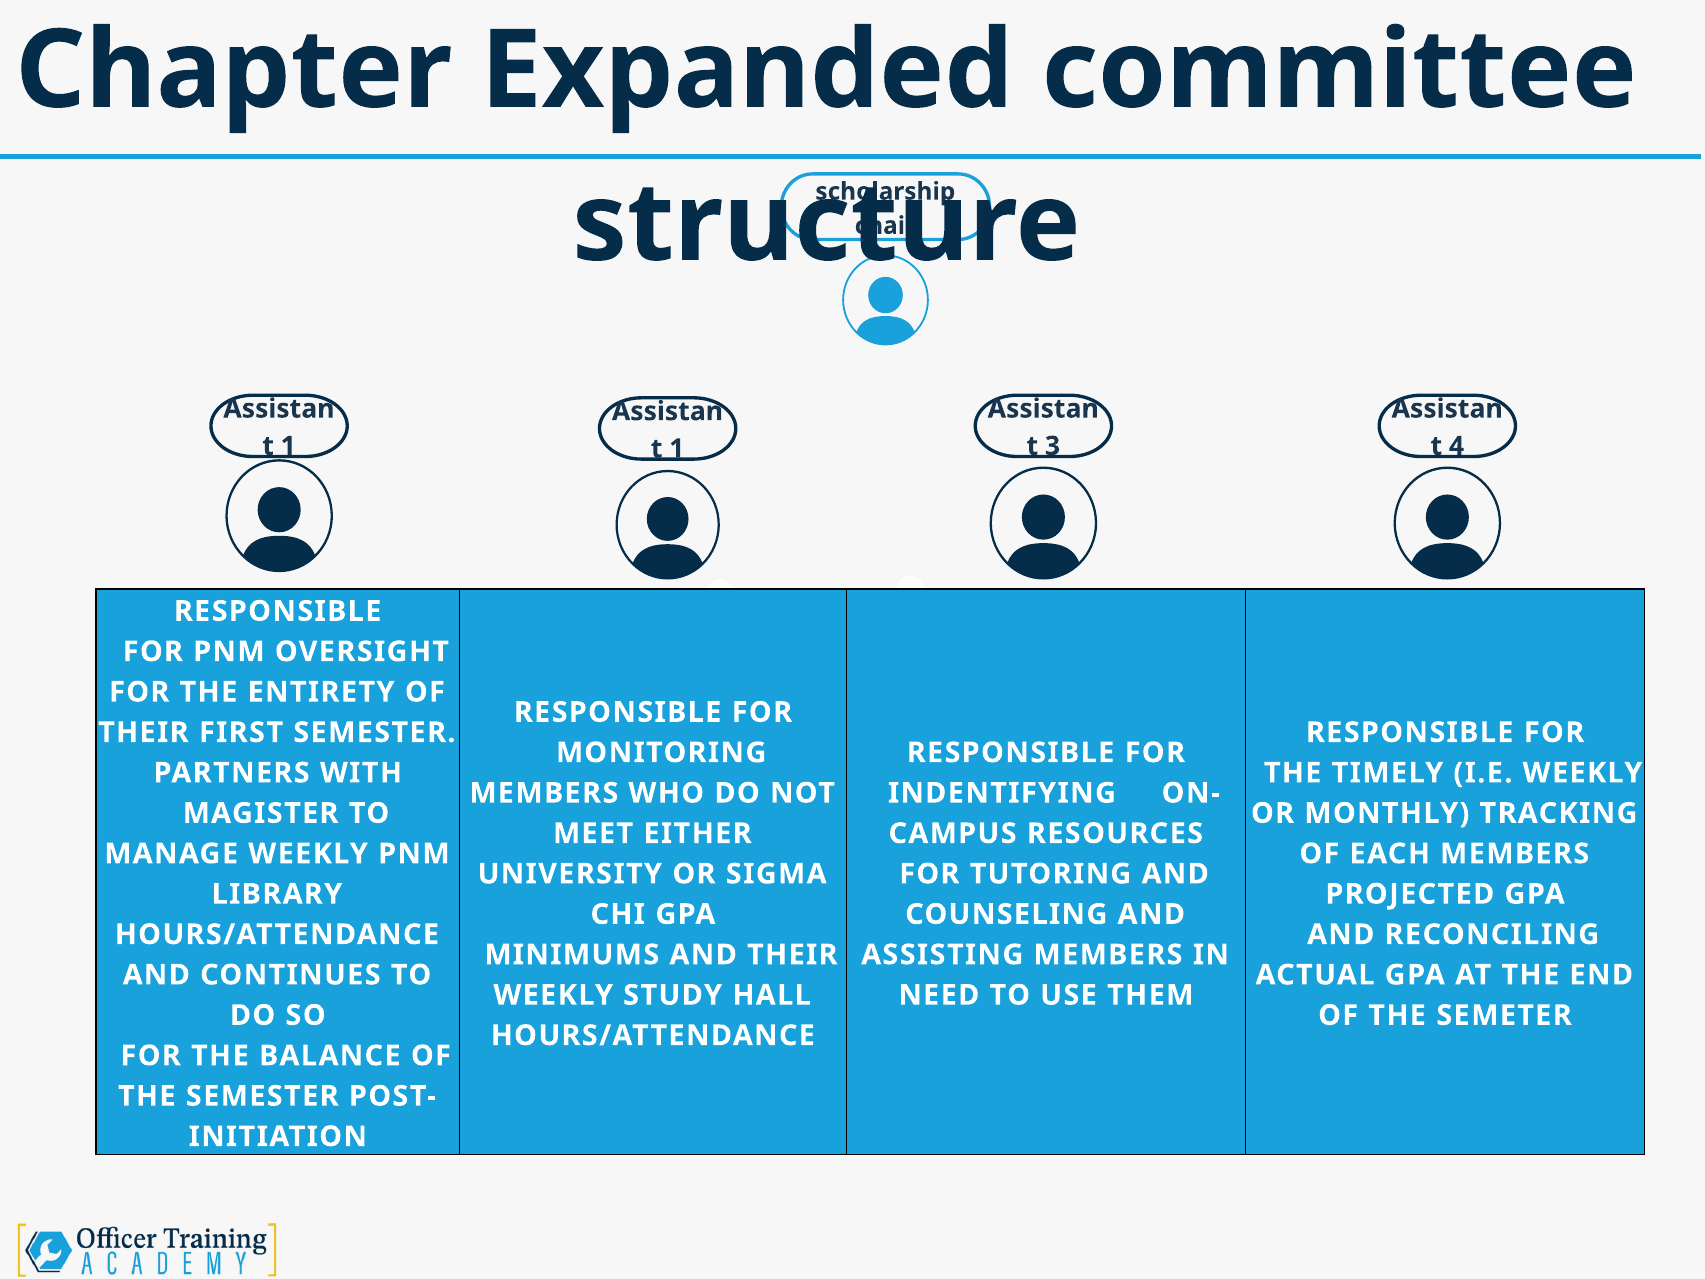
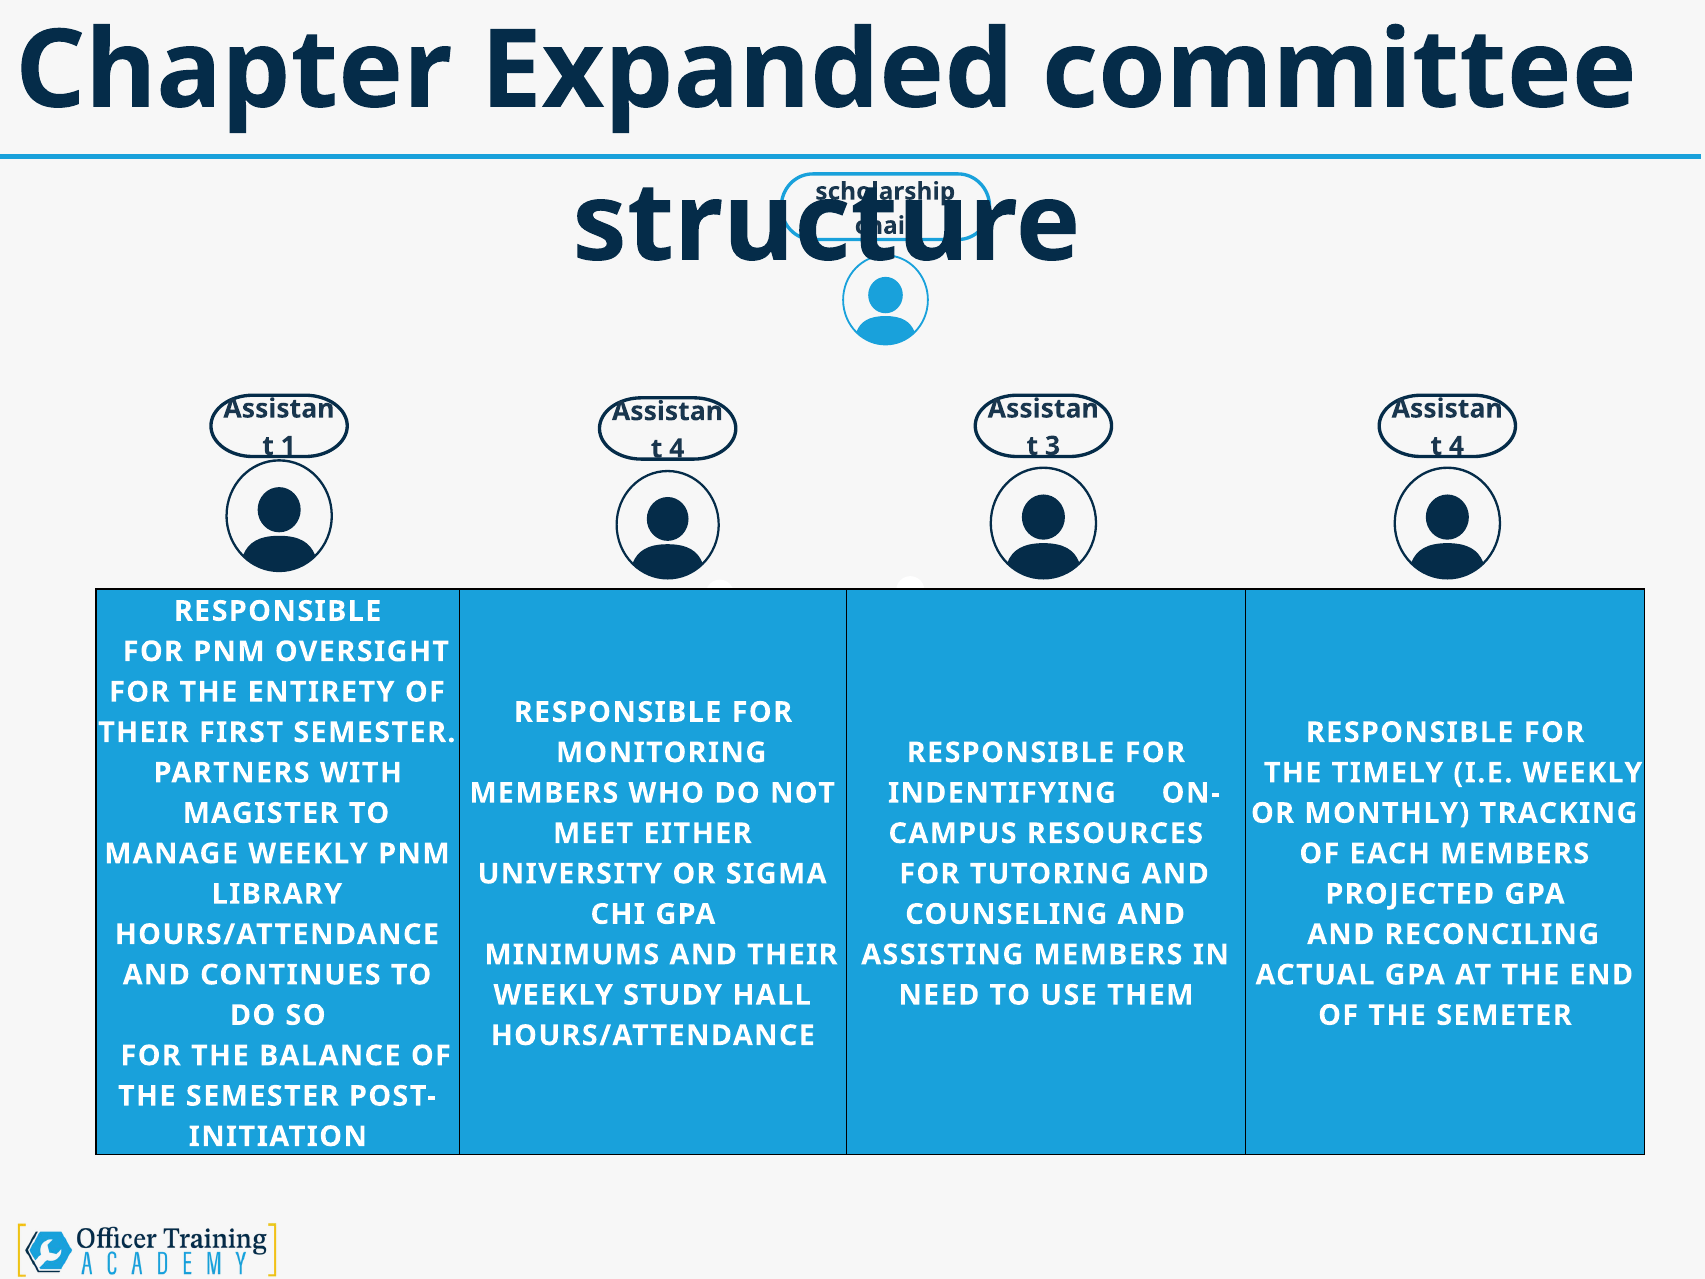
1: 1 -> 4 (677, 449)
